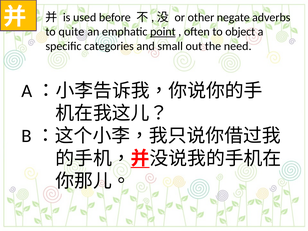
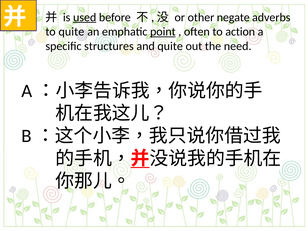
used underline: none -> present (85, 17)
object: object -> action (240, 32)
categories: categories -> structures (109, 46)
and small: small -> quite (170, 46)
